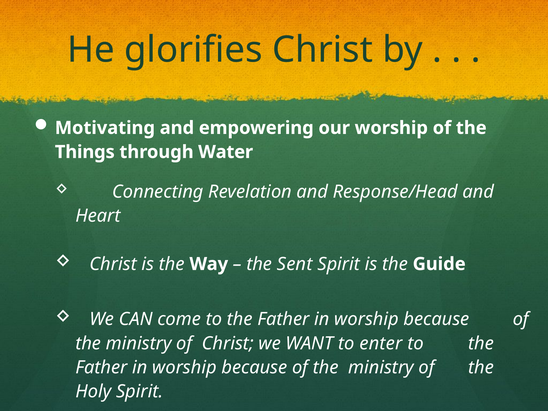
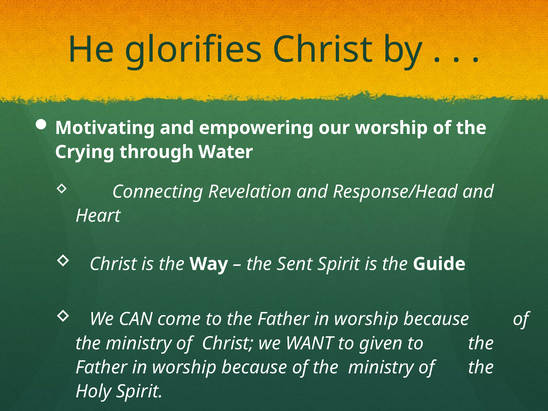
Things: Things -> Crying (85, 152)
enter: enter -> given (381, 343)
